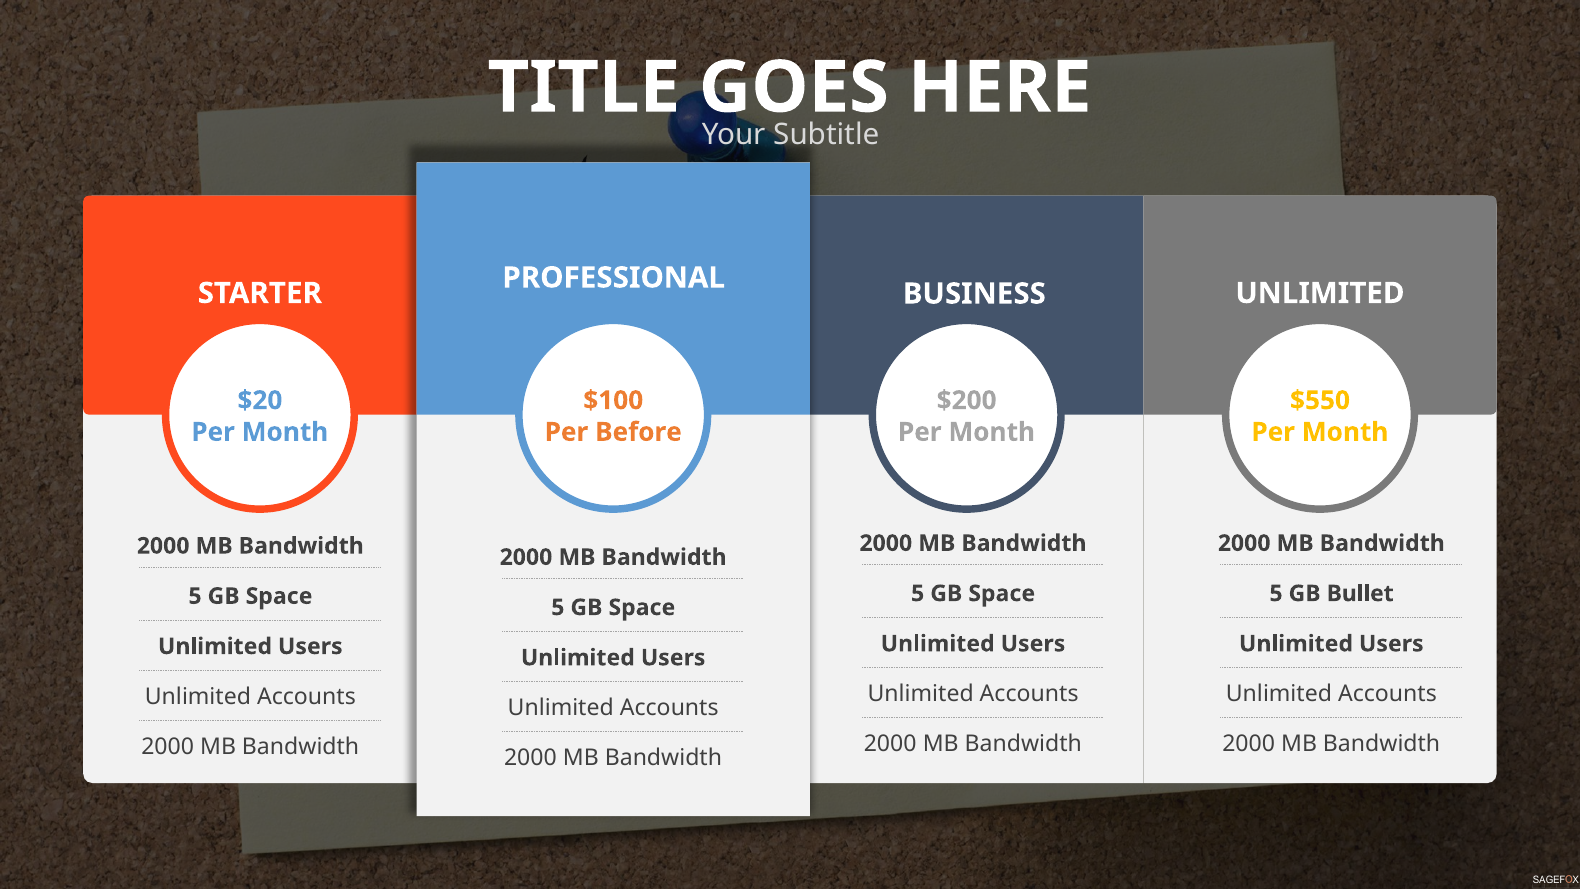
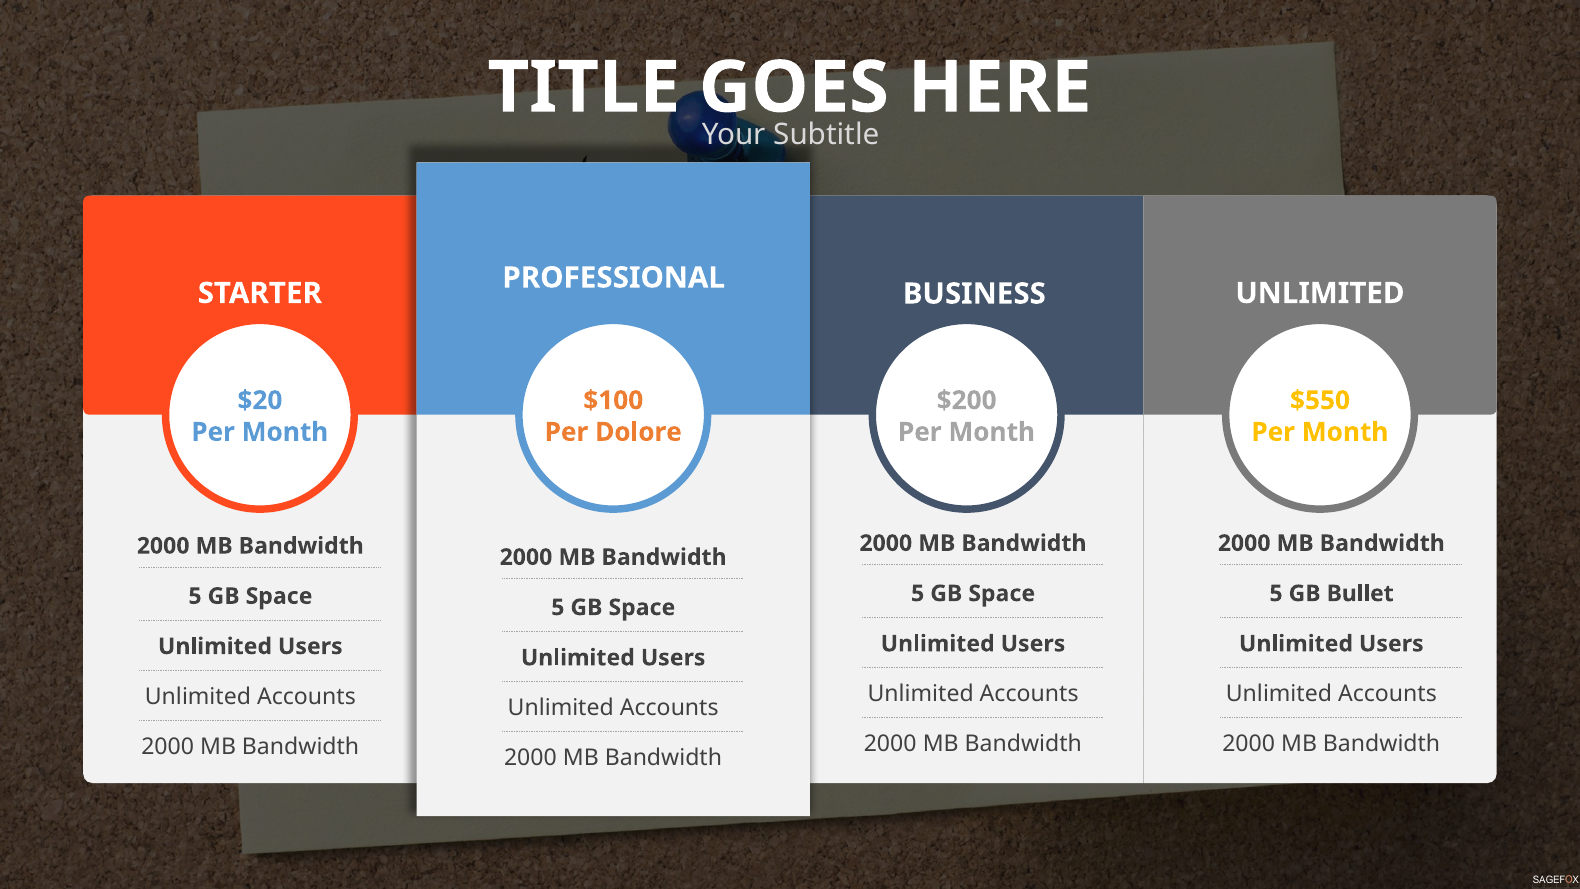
Before: Before -> Dolore (638, 432)
